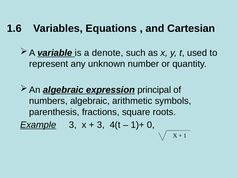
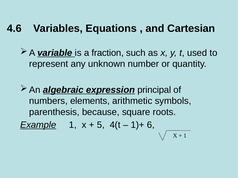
1.6: 1.6 -> 4.6 (14, 29)
denote: denote -> fraction (108, 53)
numbers algebraic: algebraic -> elements (90, 101)
fractions: fractions -> because (101, 112)
Example 3: 3 -> 1 (73, 125)
3: 3 -> 5 (101, 125)
0: 0 -> 6 (151, 125)
